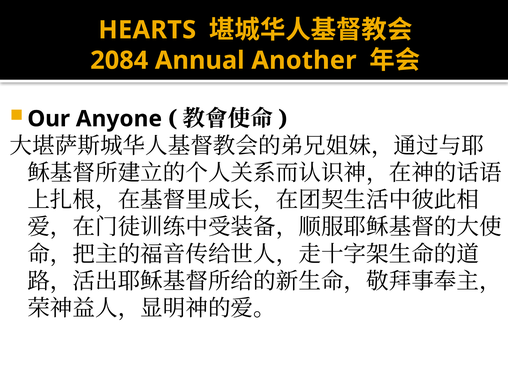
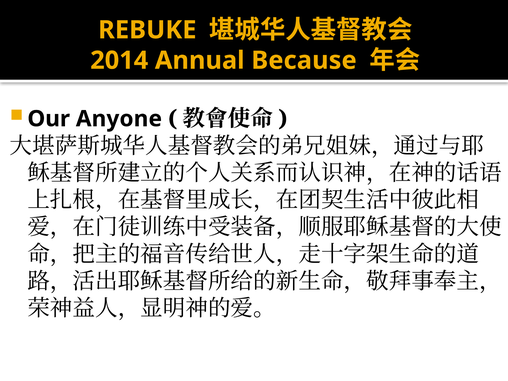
HEARTS: HEARTS -> REBUKE (147, 30)
2084: 2084 -> 2014 (119, 60)
Another: Another -> Because (304, 60)
